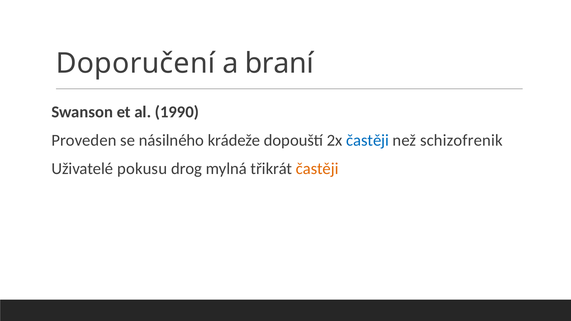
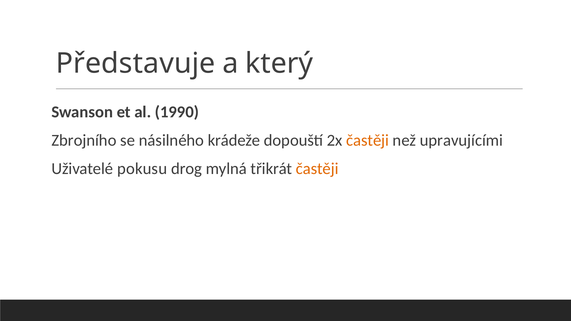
Doporučení: Doporučení -> Představuje (136, 64)
braní: braní -> který (279, 64)
Proveden: Proveden -> Zbrojního (84, 140)
častěji colour: blue -> orange (368, 140)
schizofrenik: schizofrenik -> upravujícími (461, 140)
